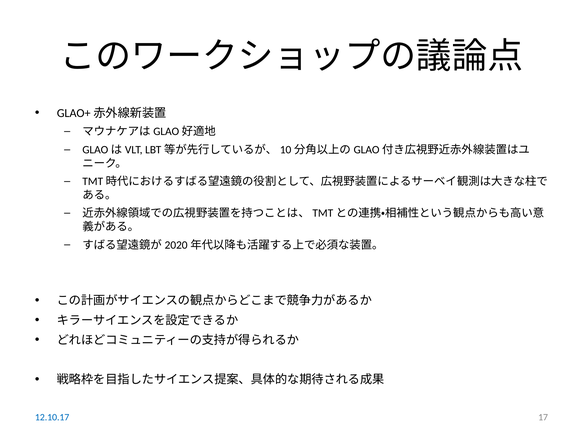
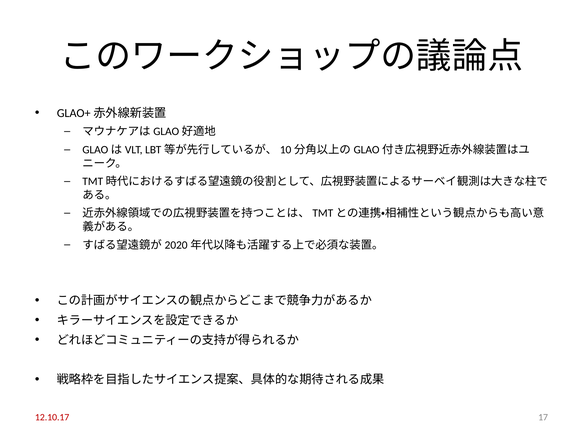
12.10.17 colour: blue -> red (52, 418)
